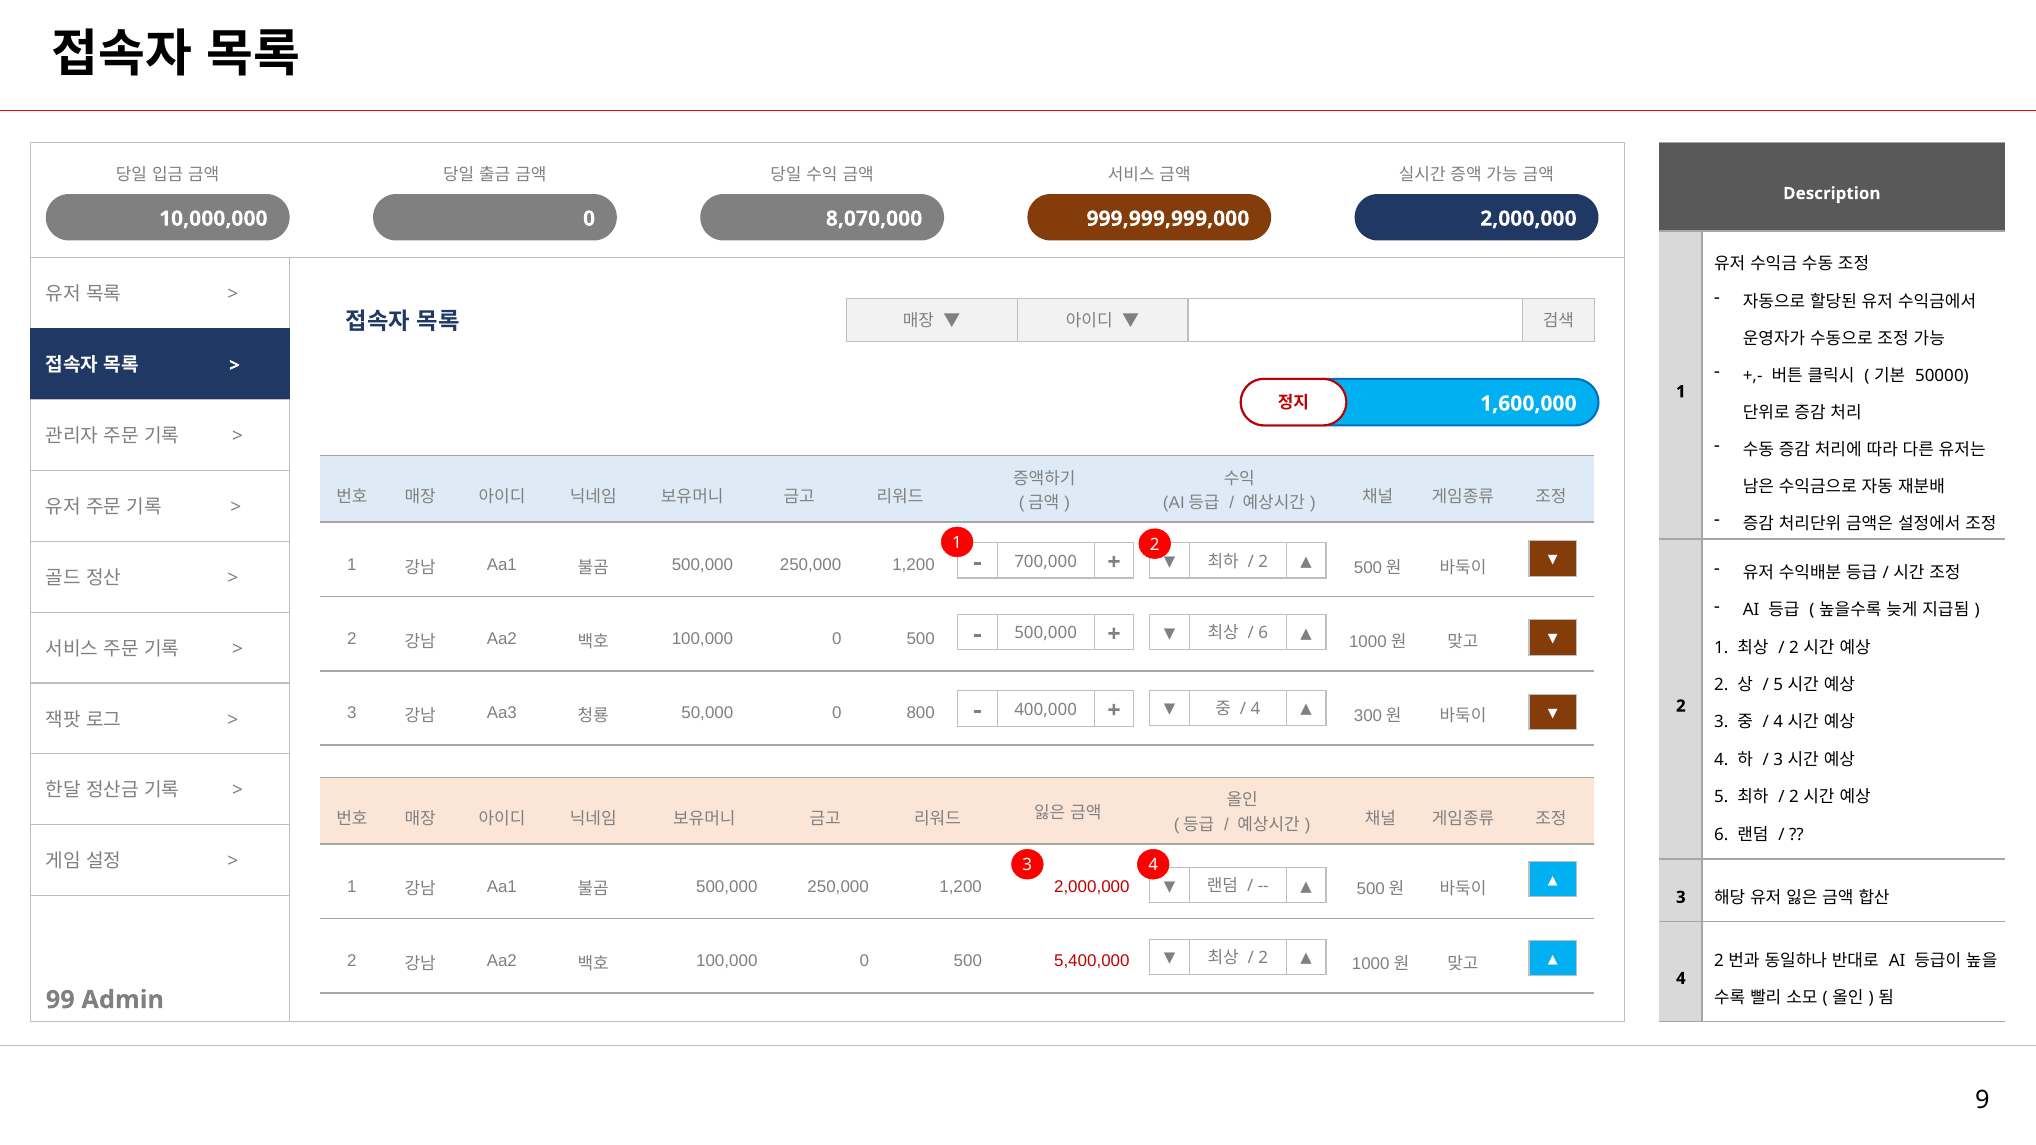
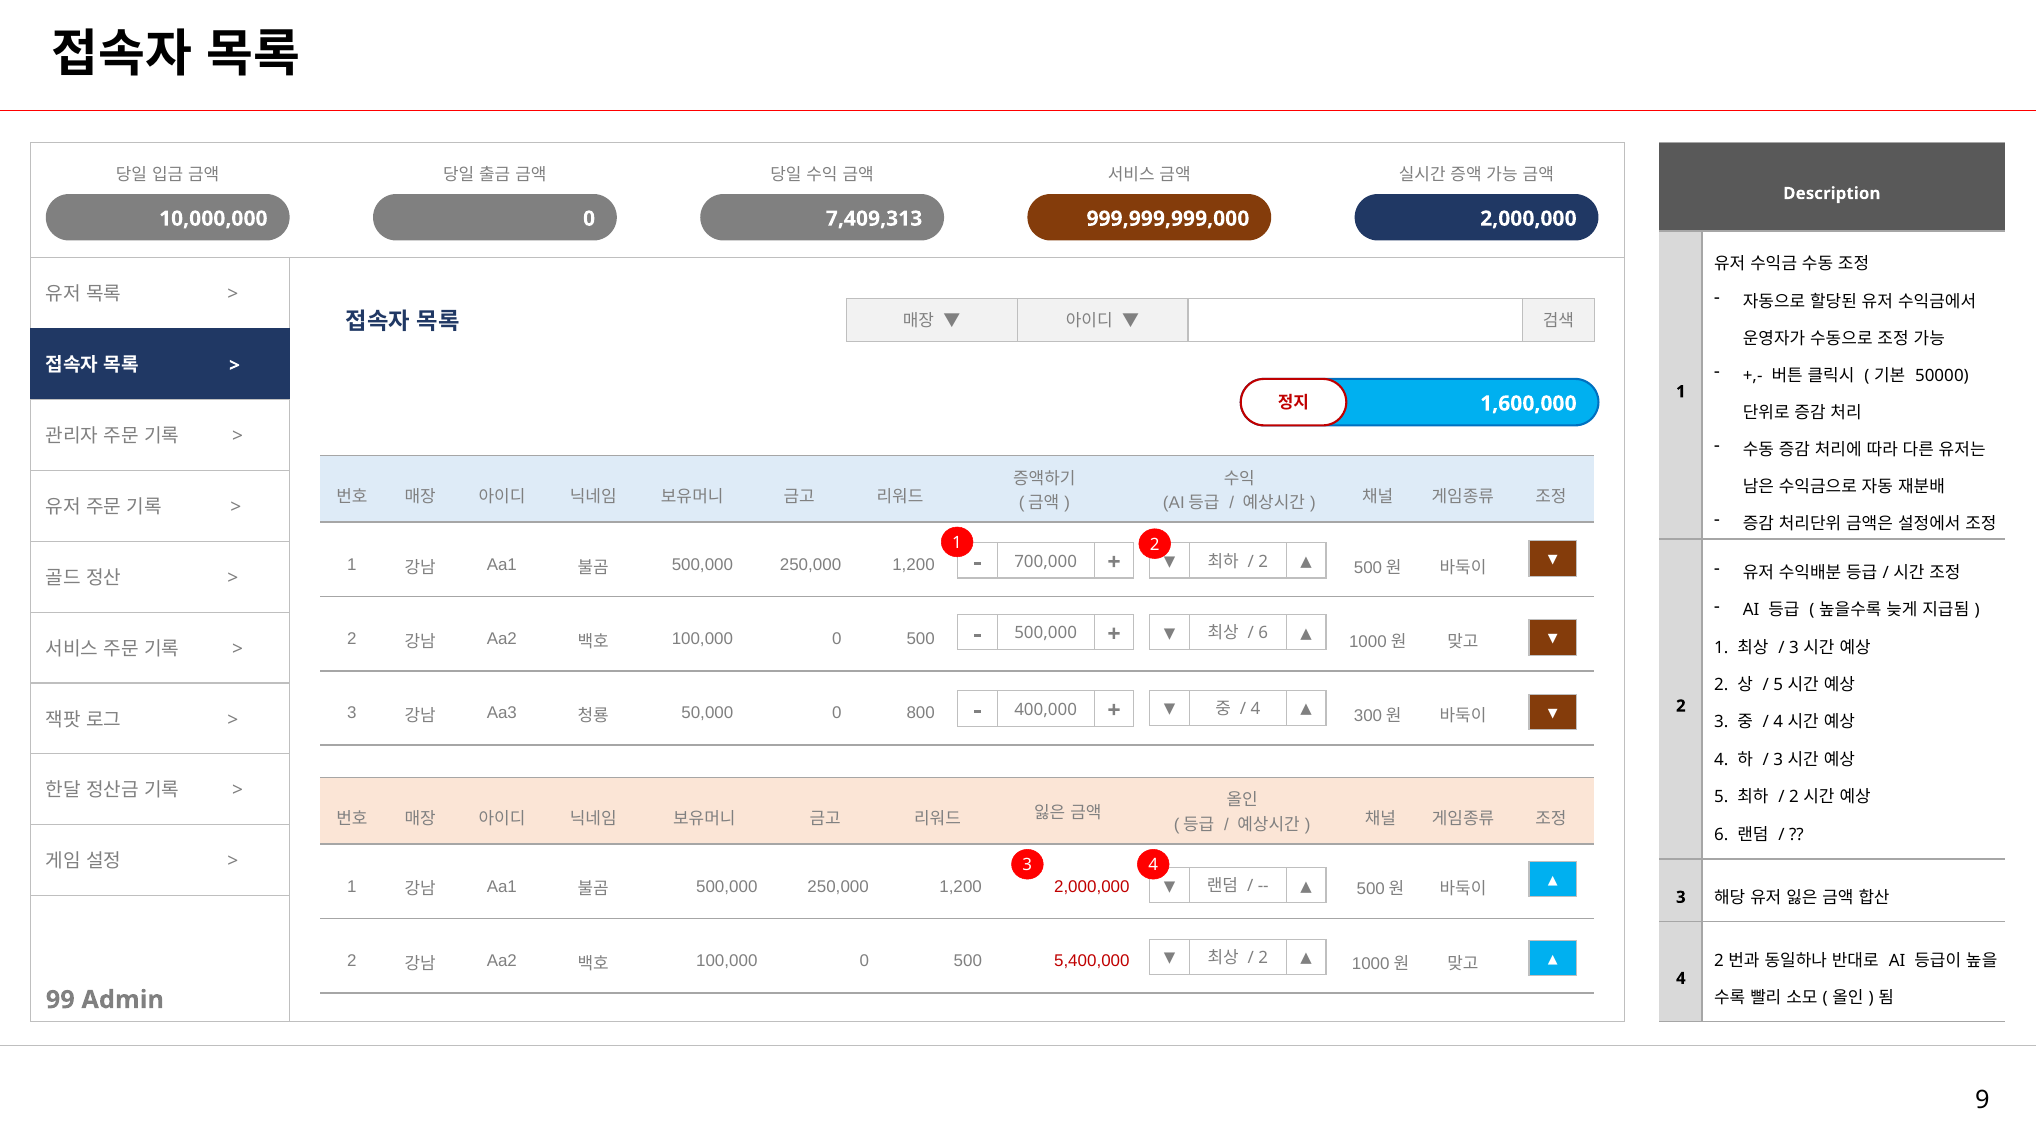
8,070,000: 8,070,000 -> 7,409,313 (874, 219)
2: 2 -> 3 (1794, 648)
